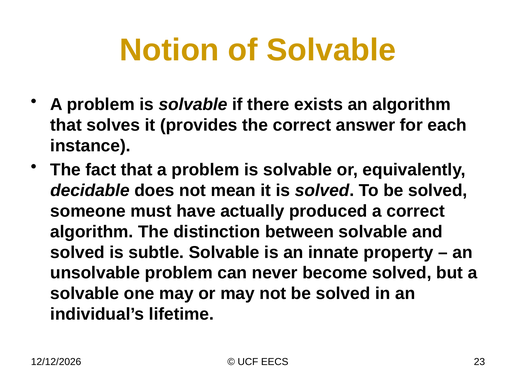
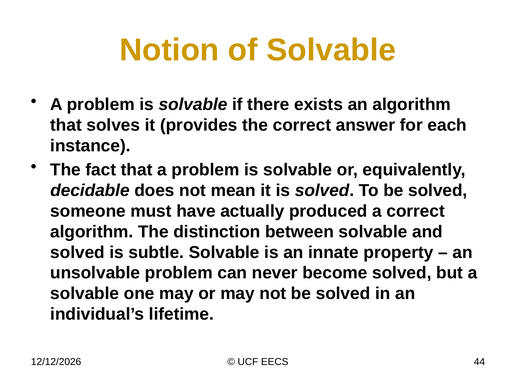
23: 23 -> 44 (479, 362)
